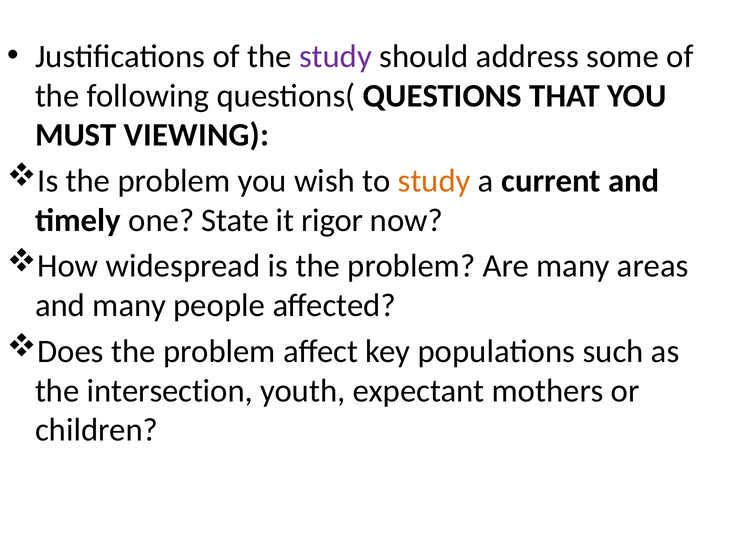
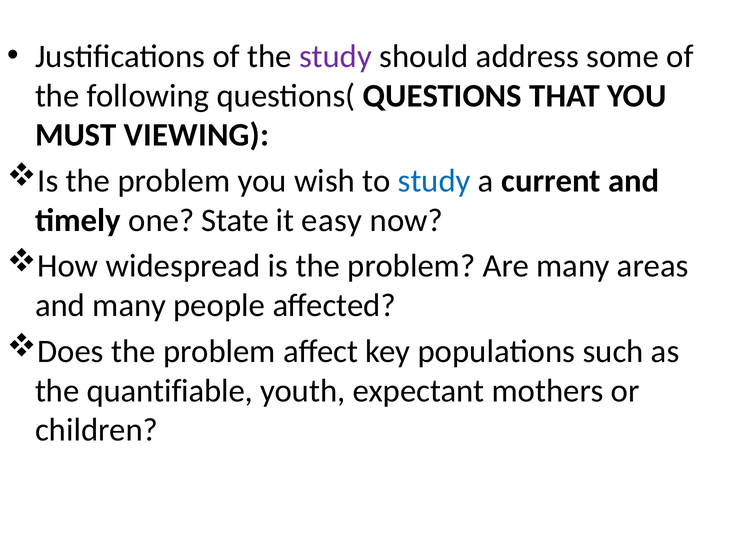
study colour: orange -> blue (434, 181)
rigor: rigor -> easy (332, 220)
intersection: intersection -> quantifiable (170, 391)
